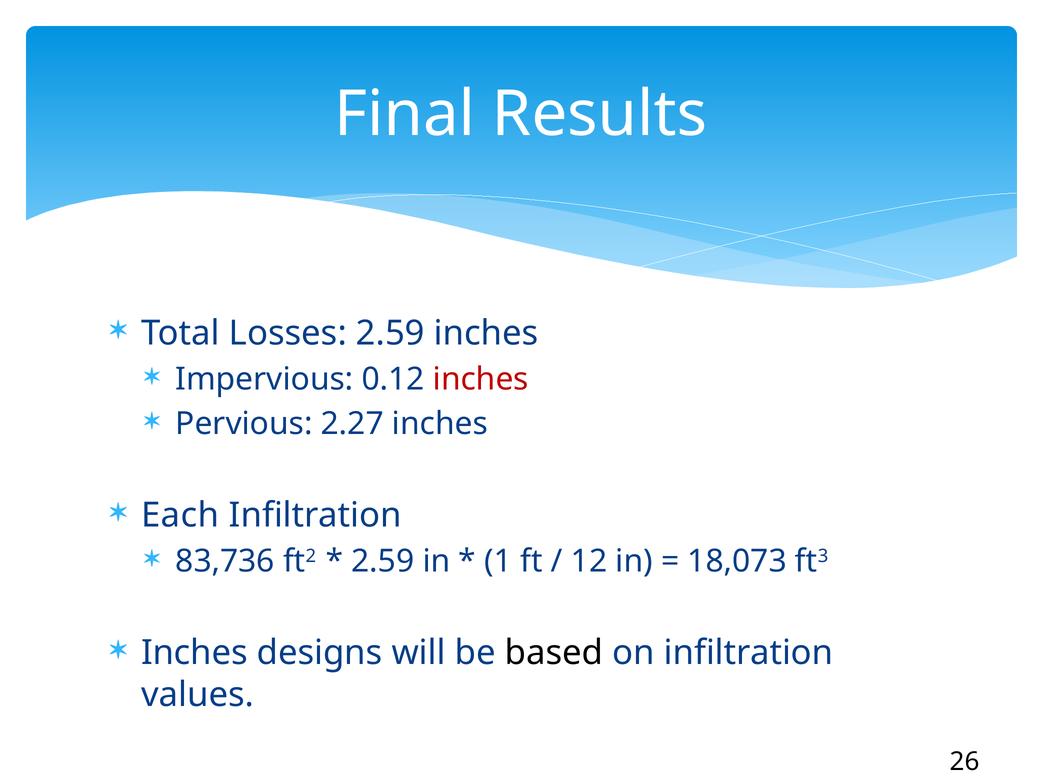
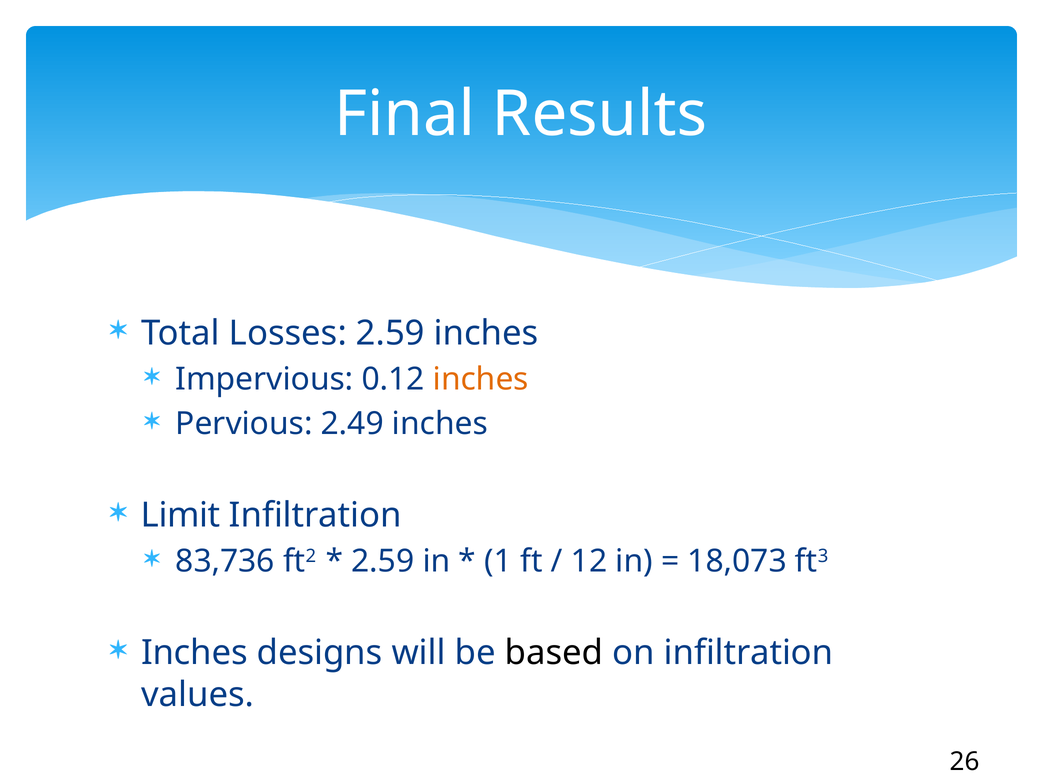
inches colour: red -> orange (481, 379)
2.27: 2.27 -> 2.49 (352, 424)
Each: Each -> Limit (181, 516)
